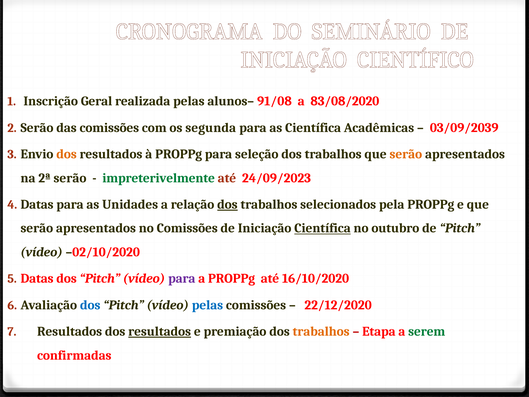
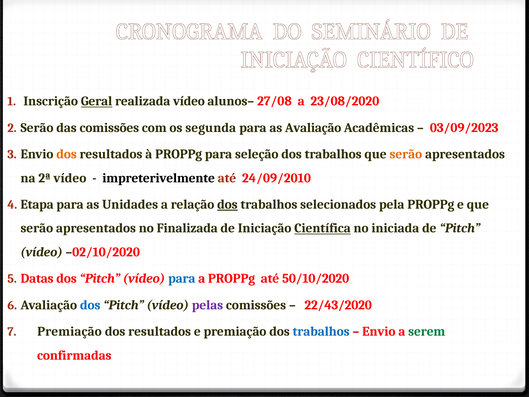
Geral underline: none -> present (97, 101)
realizada pelas: pelas -> vídeo (189, 101)
91/08: 91/08 -> 27/08 (274, 101)
83/08/2020: 83/08/2020 -> 23/08/2020 (345, 101)
as Científica: Científica -> Avaliação (313, 128)
03/09/2039: 03/09/2039 -> 03/09/2023 (464, 128)
2ª serão: serão -> vídeo (70, 178)
impreterivelmente colour: green -> black (159, 178)
24/09/2023: 24/09/2023 -> 24/09/2010 (276, 178)
Datas: Datas -> Etapa (37, 204)
no Comissões: Comissões -> Finalizada (187, 228)
outubro: outubro -> iniciada (395, 228)
para colour: purple -> blue (182, 278)
16/10/2020: 16/10/2020 -> 50/10/2020 (316, 278)
pelas colour: blue -> purple (207, 305)
22/12/2020: 22/12/2020 -> 22/43/2020 (338, 305)
Resultados: Resultados -> Premiação (69, 331)
resultados underline: present -> none (160, 331)
trabalhos colour: orange -> blue (321, 331)
Etapa: Etapa -> Envio (379, 331)
